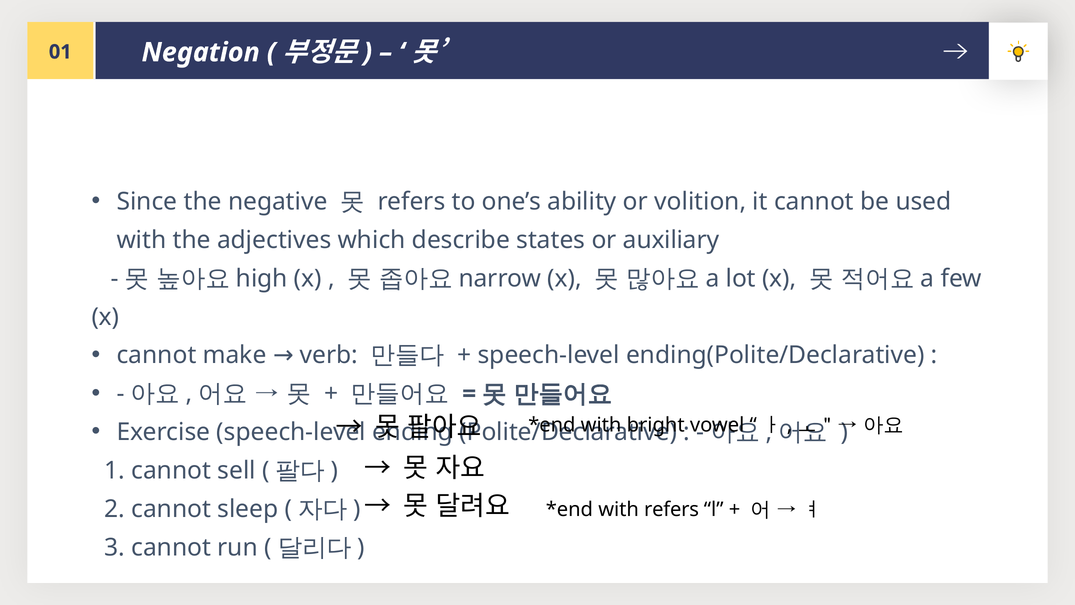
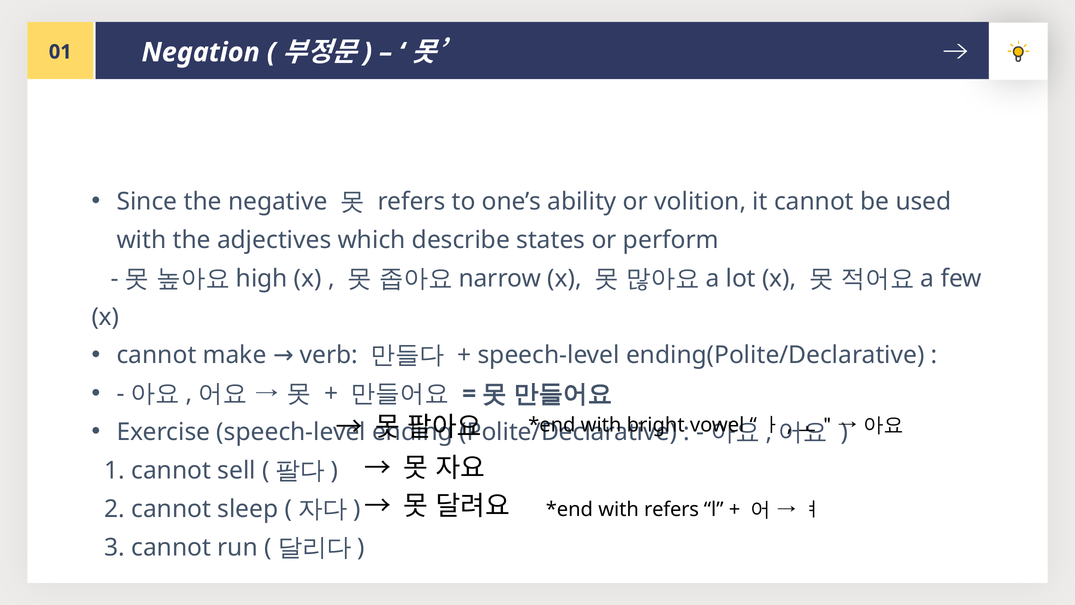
auxiliary: auxiliary -> perform (671, 240)
